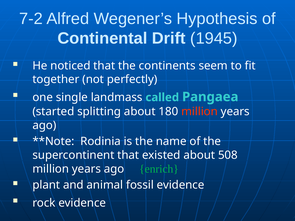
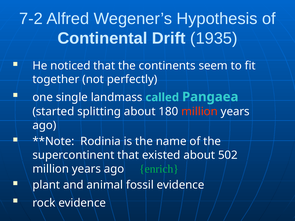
1945: 1945 -> 1935 (214, 38)
508: 508 -> 502 (228, 155)
